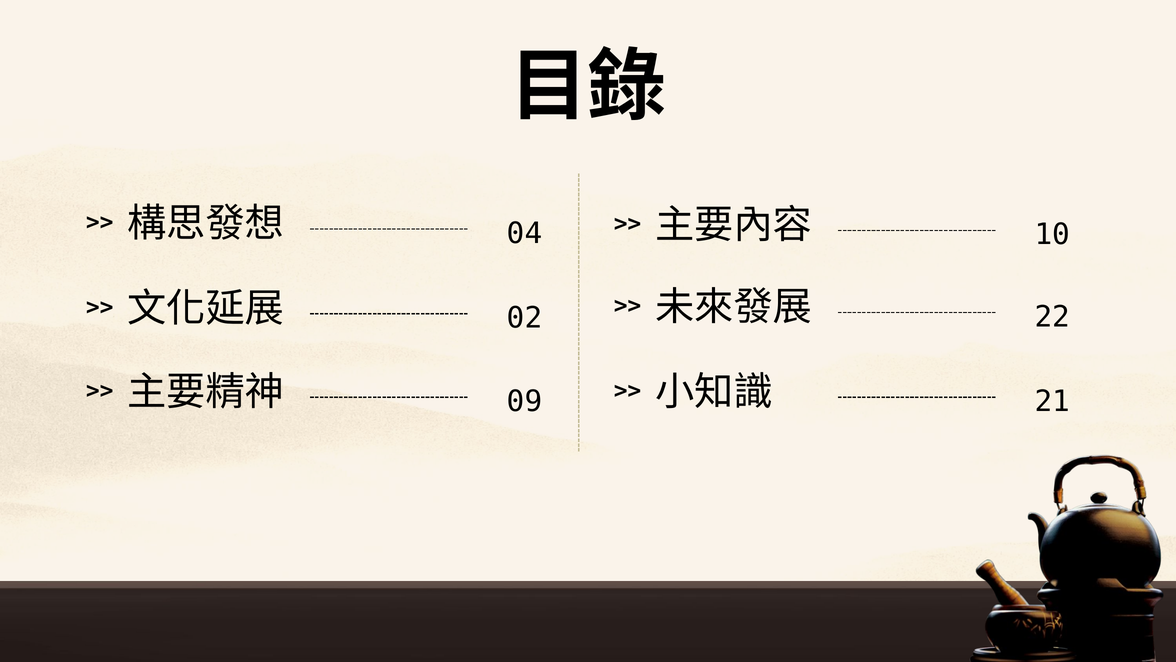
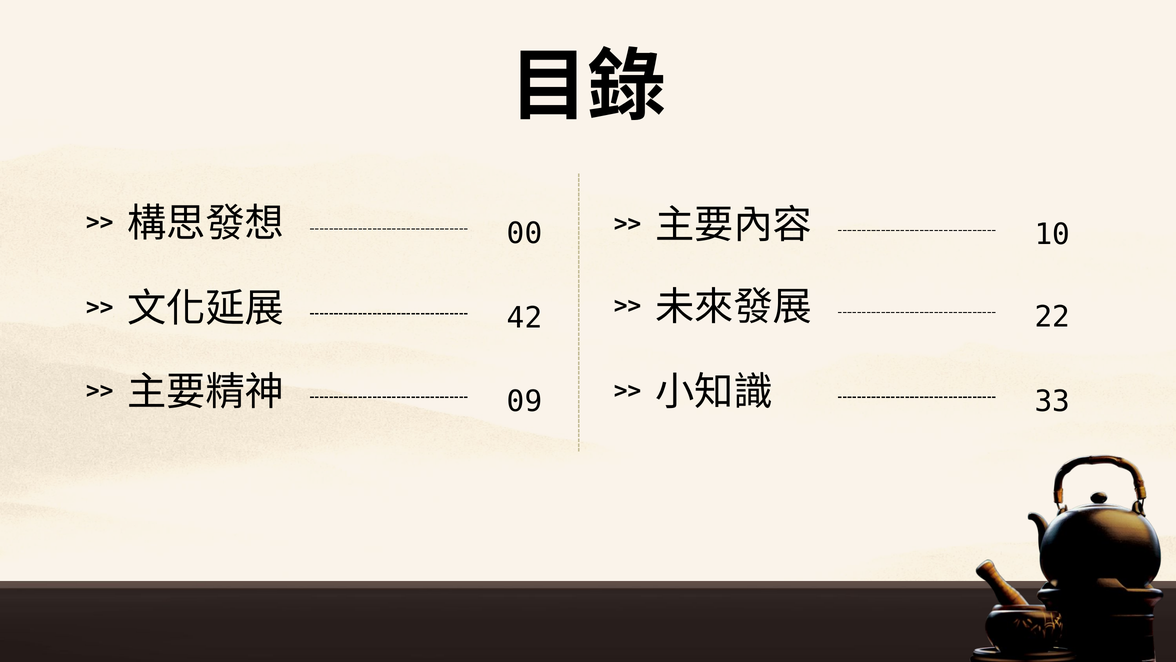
04: 04 -> 00 (525, 233)
02: 02 -> 42 (525, 318)
21: 21 -> 33 (1052, 401)
